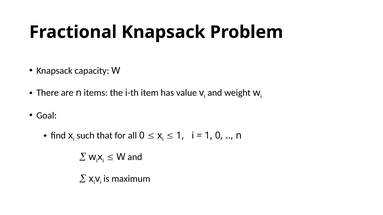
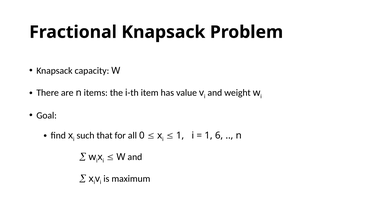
1 0: 0 -> 6 (219, 136)
